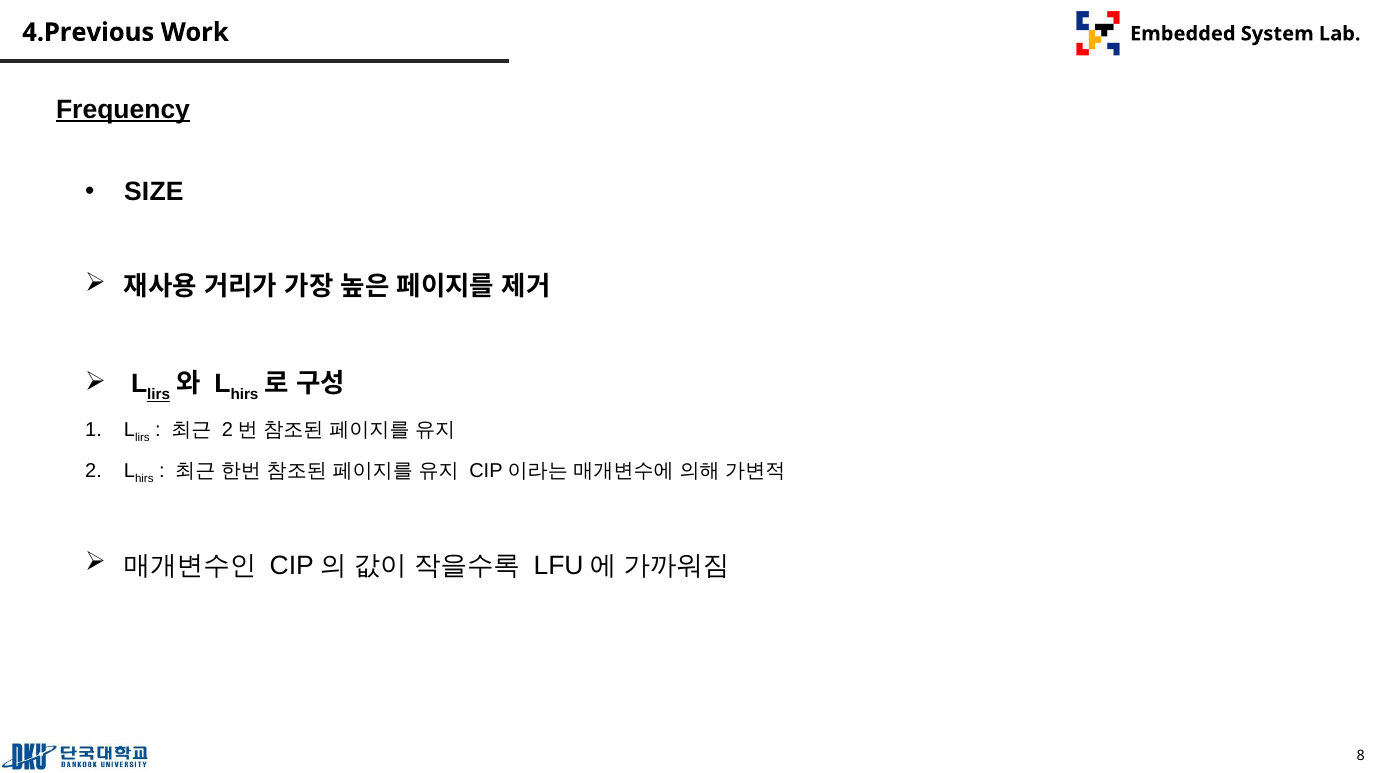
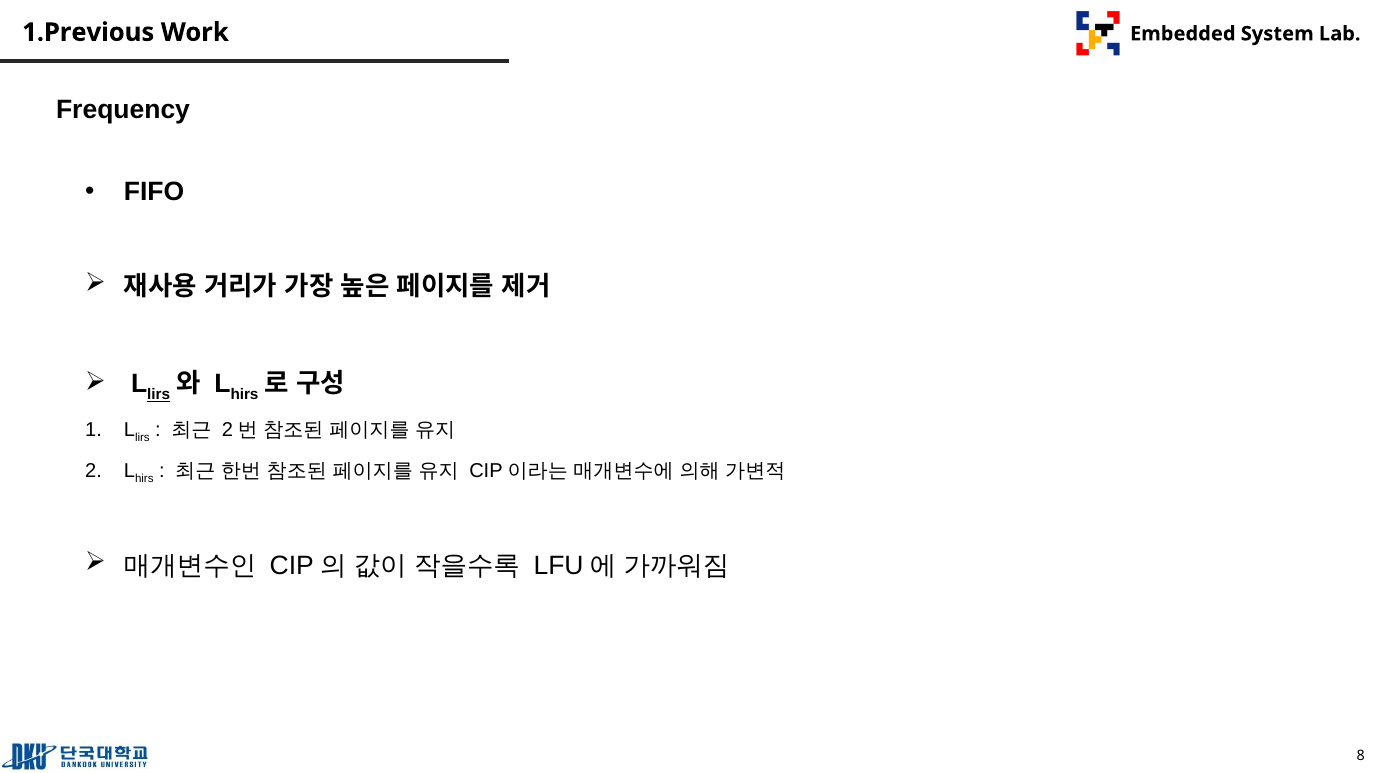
4.Previous: 4.Previous -> 1.Previous (88, 32)
Frequency underline: present -> none (123, 109)
SIZE: SIZE -> FIFO (154, 192)
